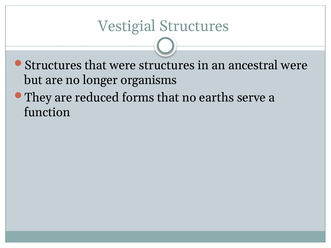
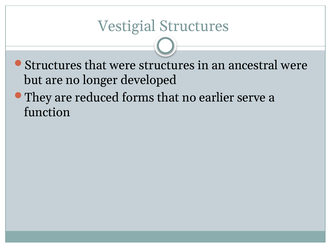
organisms: organisms -> developed (149, 80)
earths: earths -> earlier (217, 98)
